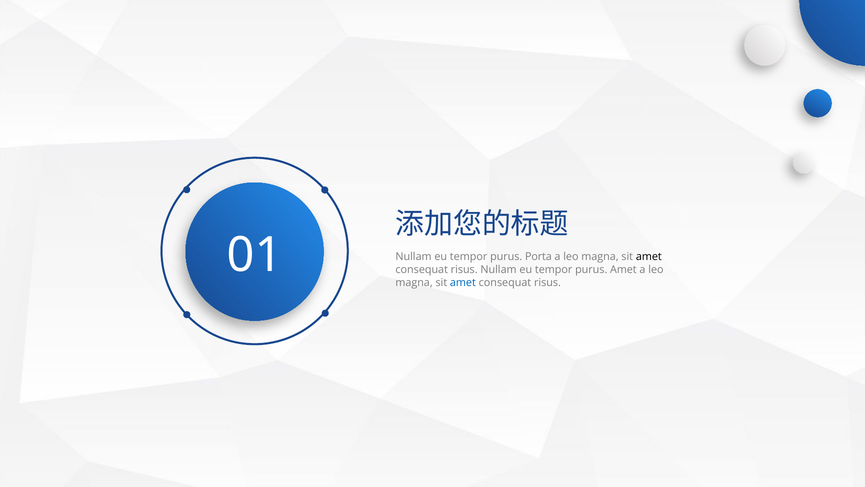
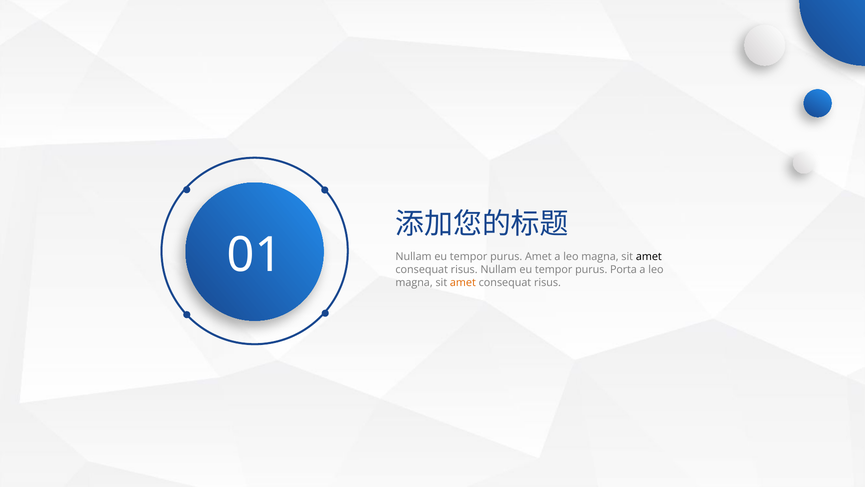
purus Porta: Porta -> Amet (538, 256)
purus Amet: Amet -> Porta (623, 269)
amet colour: blue -> orange (463, 282)
